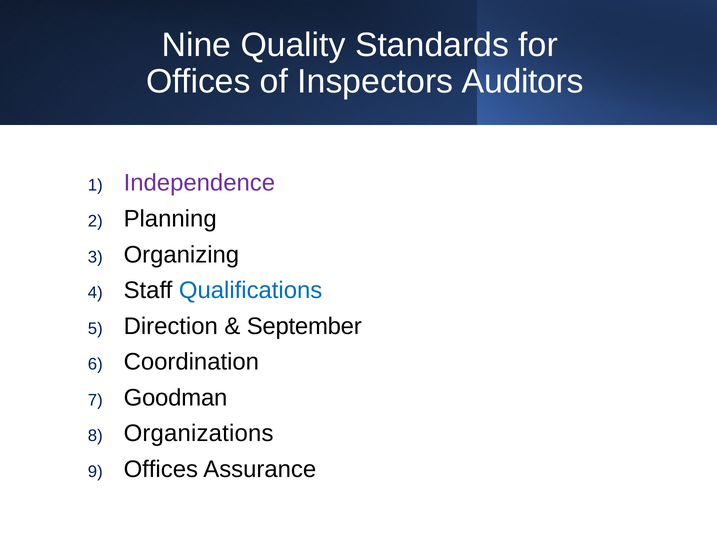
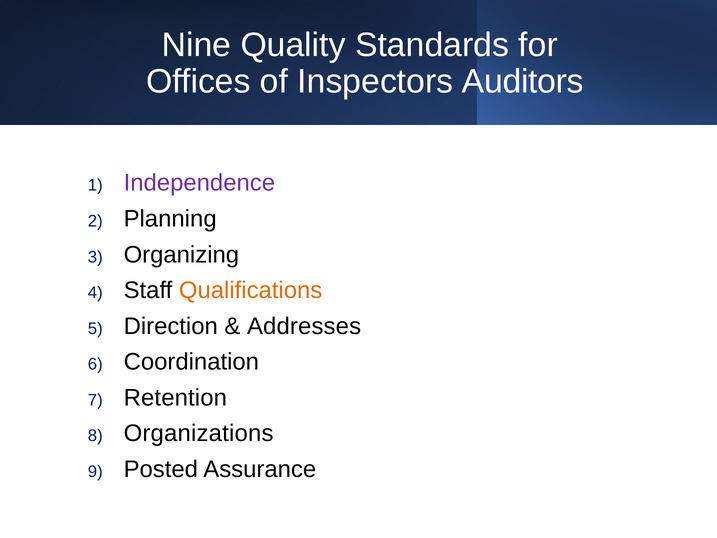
Qualifications colour: blue -> orange (251, 290)
September: September -> Addresses (304, 326)
Goodman: Goodman -> Retention (175, 398)
Offices: Offices -> Posted (161, 469)
